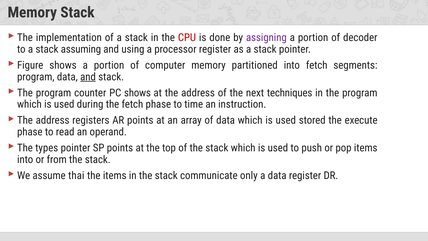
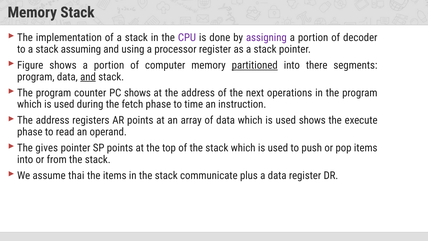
CPU colour: red -> purple (187, 38)
partitioned underline: none -> present (255, 65)
into fetch: fetch -> there (317, 65)
techniques: techniques -> operations (290, 93)
used stored: stored -> shows (312, 120)
types: types -> gives (47, 148)
only: only -> plus (249, 175)
